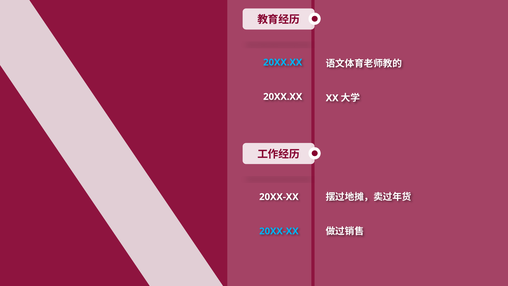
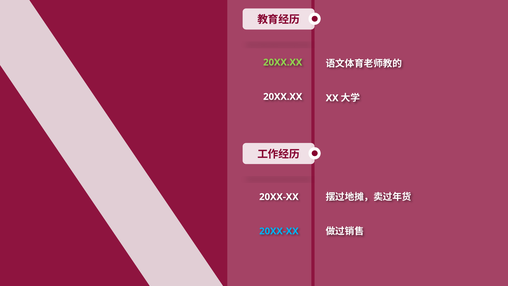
20XX.XX colour: light blue -> light green (283, 62)
